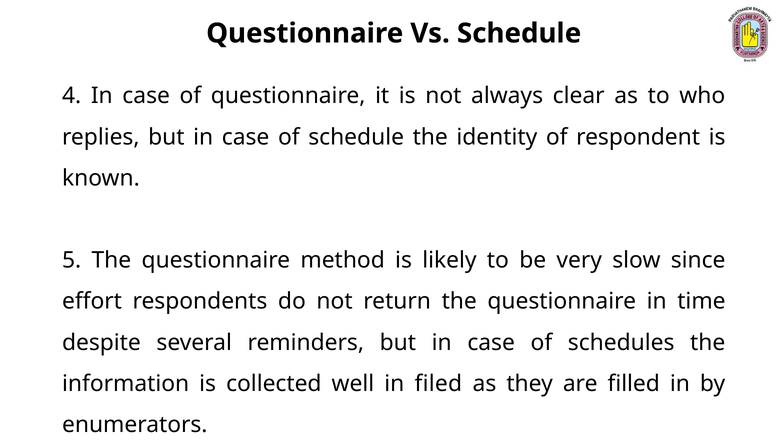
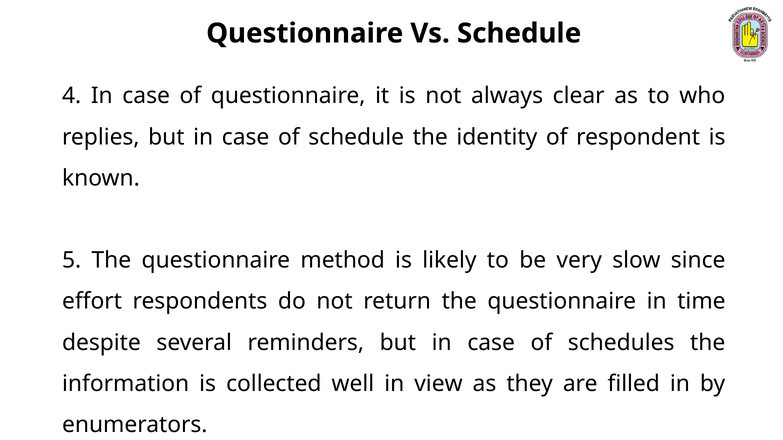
filed: filed -> view (438, 384)
